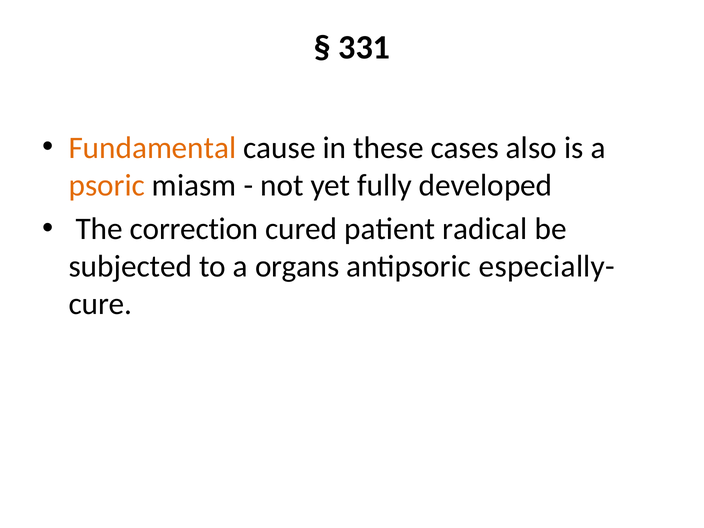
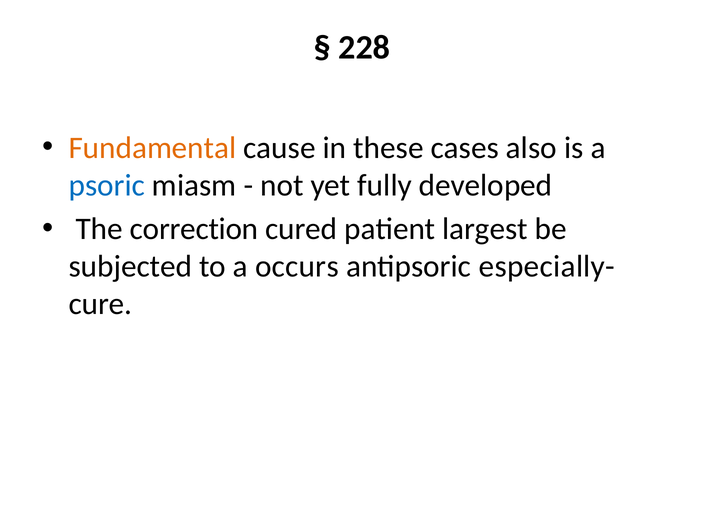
331: 331 -> 228 (364, 48)
psoric colour: orange -> blue (107, 185)
radical: radical -> largest (485, 229)
organs: organs -> occurs (297, 267)
